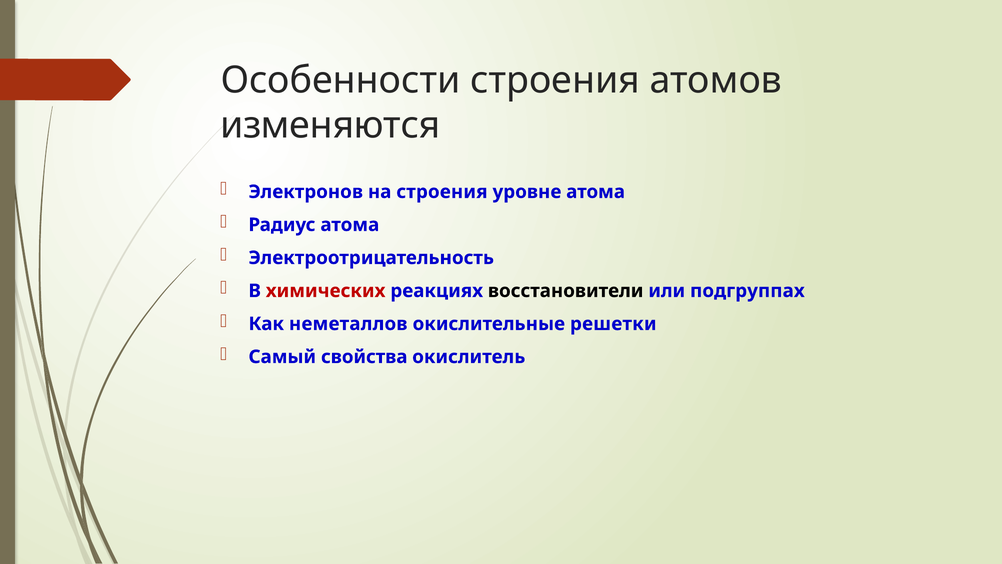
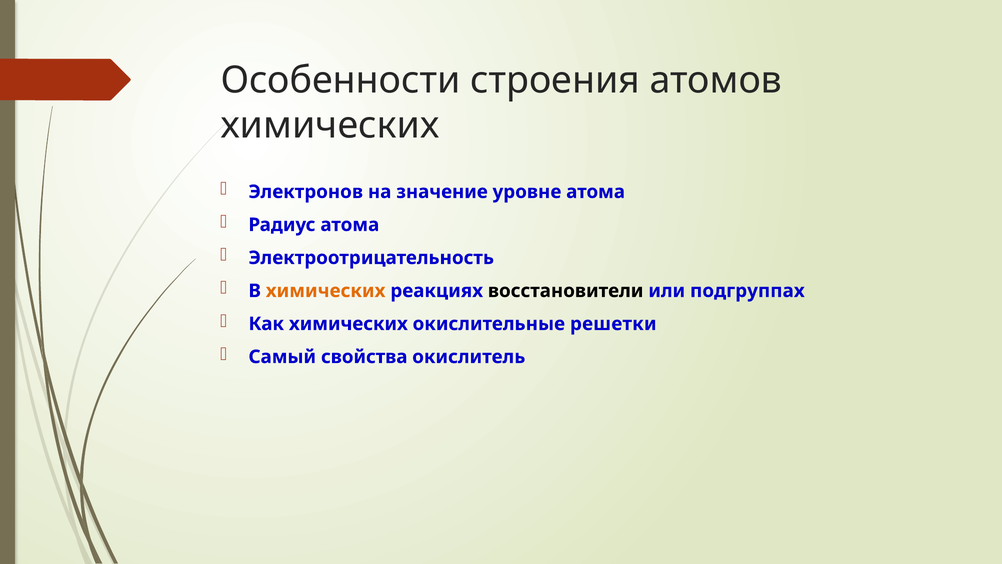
изменяются: изменяются -> химических (330, 125)
на строения: строения -> значение (442, 192)
химических colour: red -> orange (326, 291)
Как неметаллов: неметаллов -> химических (348, 324)
